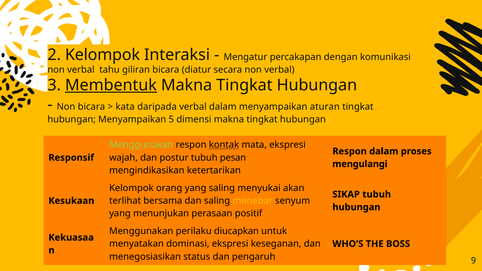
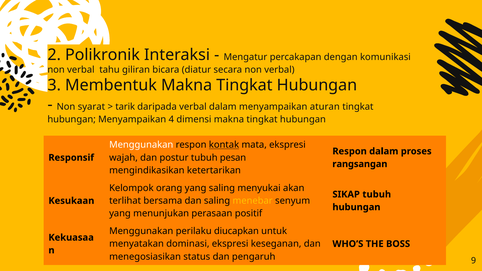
2 Kelompok: Kelompok -> Polikronik (102, 55)
Membentuk underline: present -> none (111, 85)
Non bicara: bicara -> syarat (91, 107)
kata: kata -> tarik (125, 107)
5: 5 -> 4 (171, 119)
Menggunakan colour: light green -> white (141, 145)
mengulangi: mengulangi -> rangsangan (360, 164)
